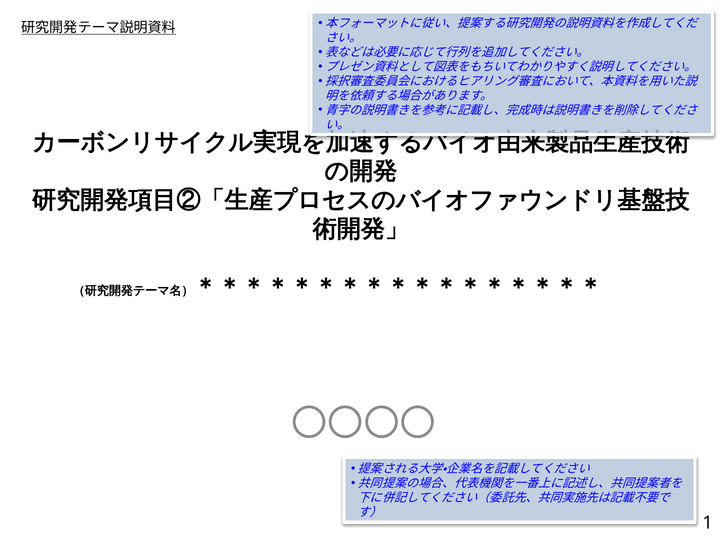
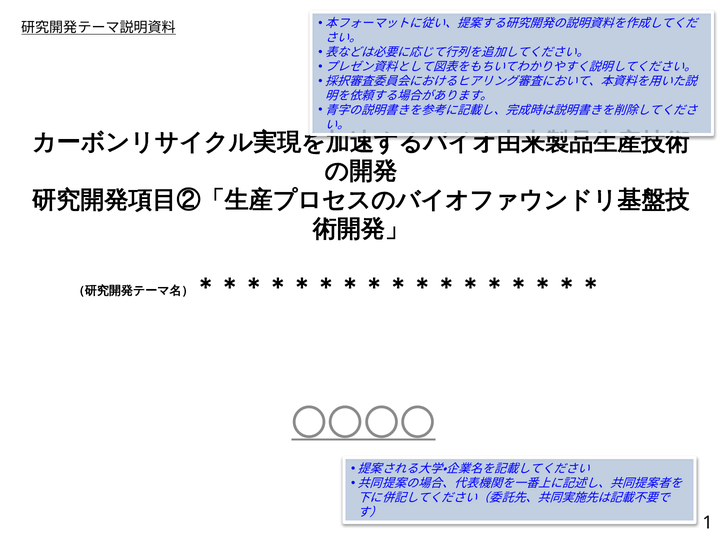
〇〇〇〇 underline: none -> present (364, 424)
